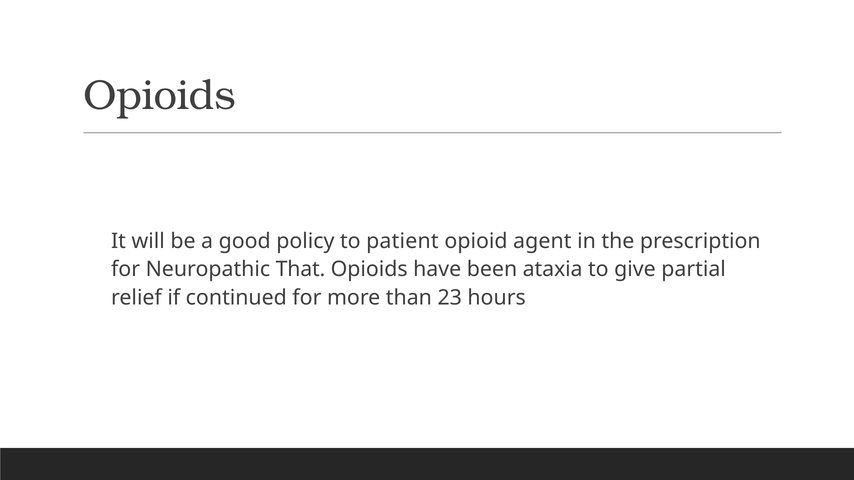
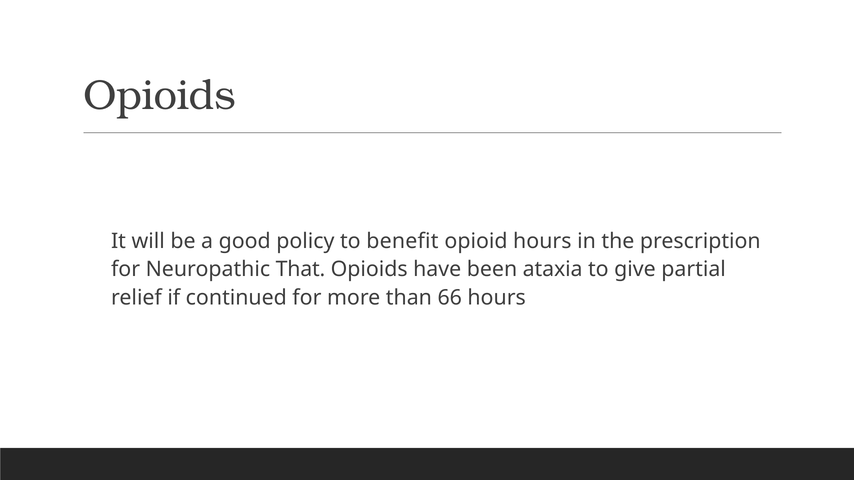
patient: patient -> benefit (402, 241)
opioid agent: agent -> hours (542, 241)
23: 23 -> 66 (450, 298)
